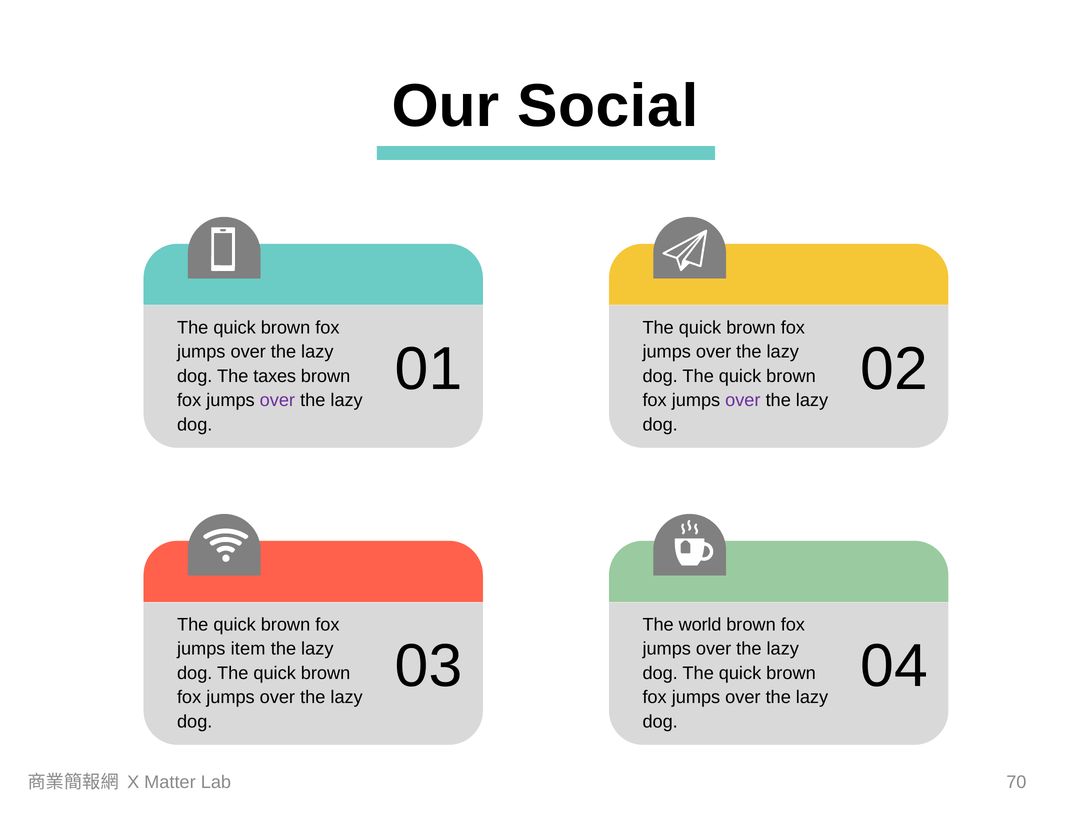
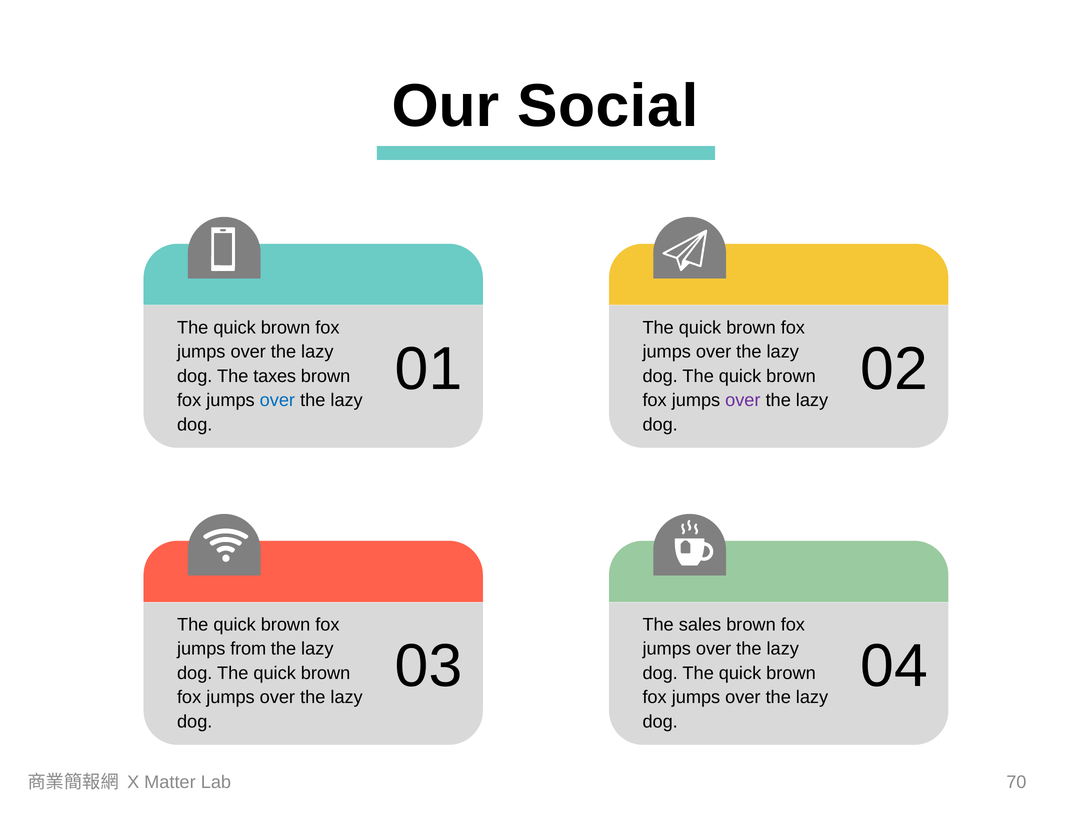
over colour: purple -> blue (277, 400)
world: world -> sales (700, 625)
item: item -> from (248, 649)
